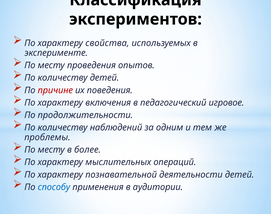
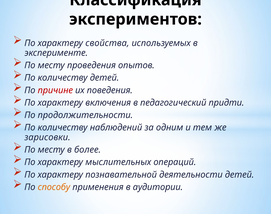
игровое: игровое -> придти (226, 102)
проблемы: проблемы -> зарисовки (47, 137)
способу colour: blue -> orange (54, 187)
